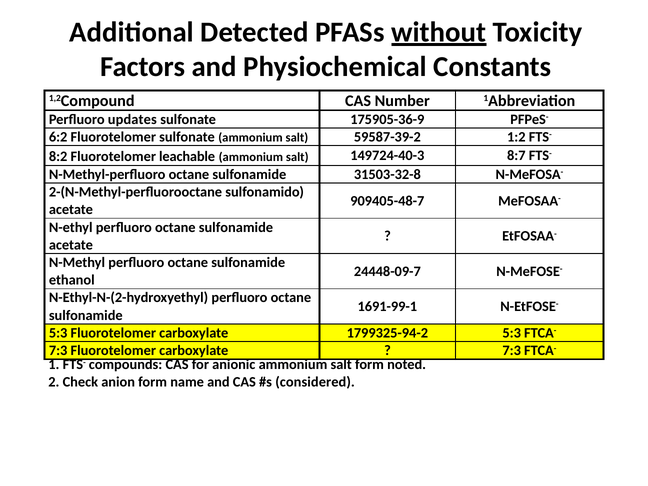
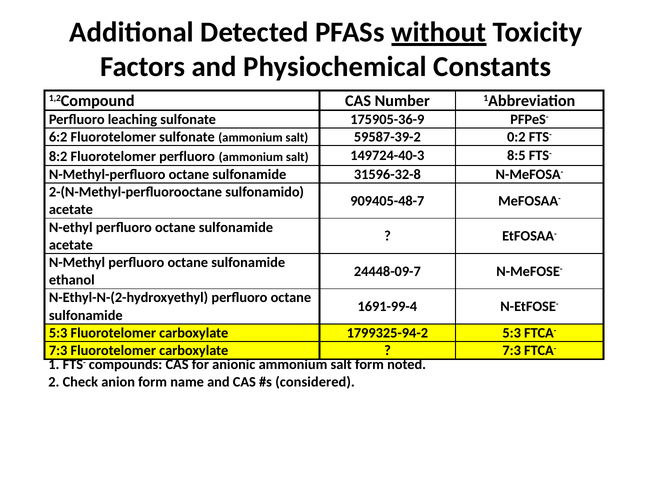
updates: updates -> leaching (132, 119)
1:2: 1:2 -> 0:2 (516, 137)
Fluorotelomer leachable: leachable -> perfluoro (187, 156)
8:7: 8:7 -> 8:5 (516, 156)
31503-32-8: 31503-32-8 -> 31596-32-8 (387, 174)
1691-99-1: 1691-99-1 -> 1691-99-4 (387, 307)
